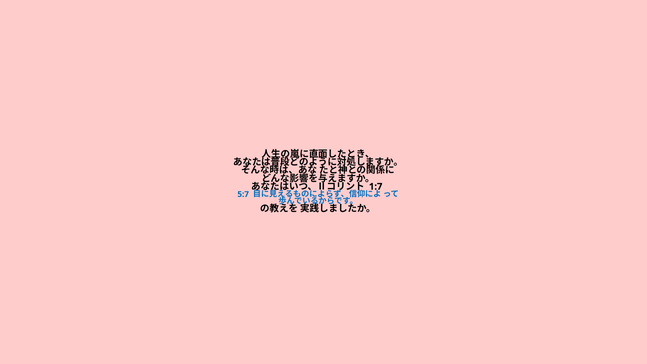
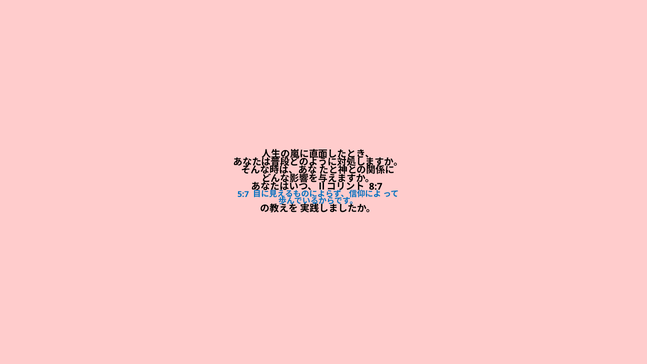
1:7: 1:7 -> 8:7 (376, 187)
